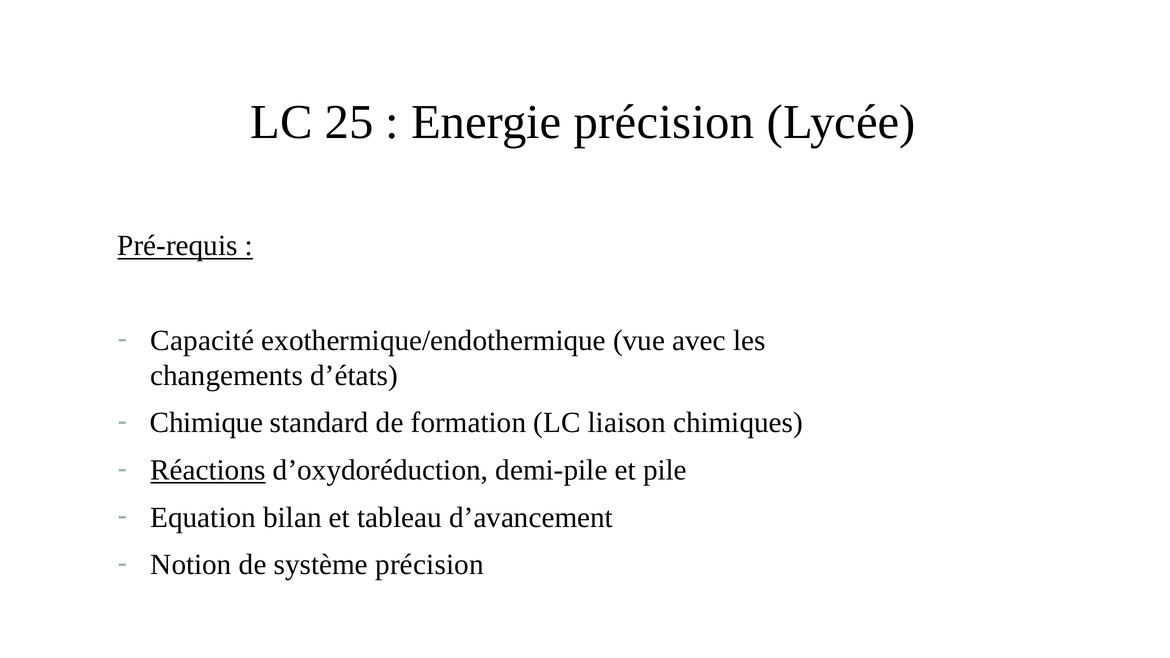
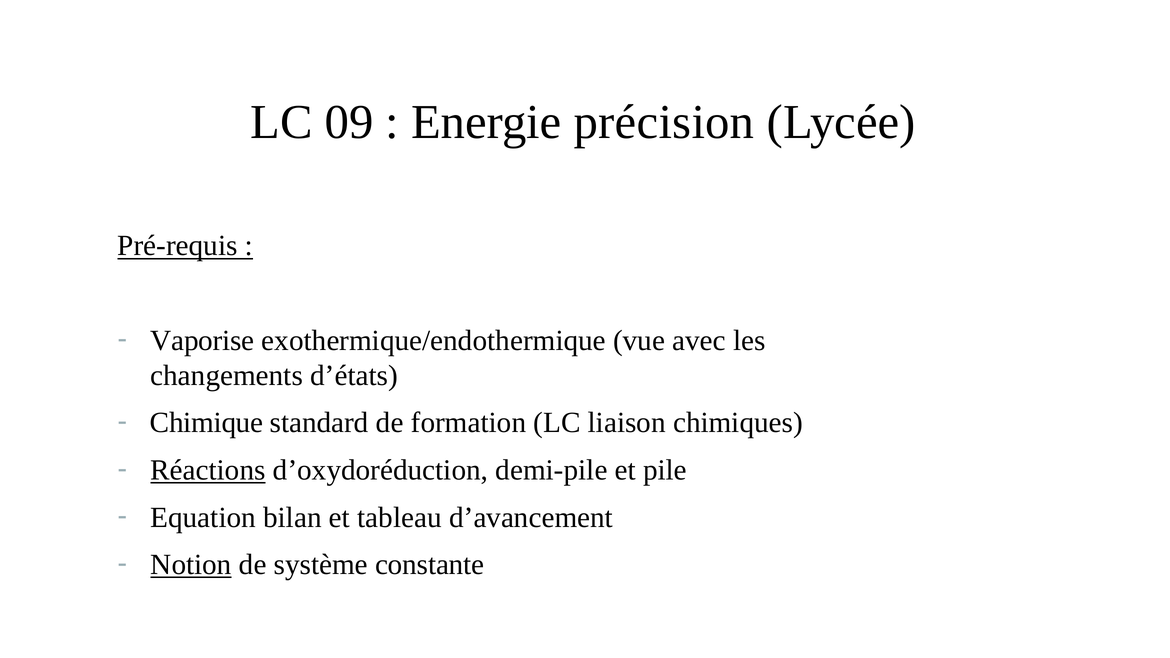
25: 25 -> 09 (349, 122)
Capacité: Capacité -> Vaporise (202, 340)
Notion underline: none -> present (191, 565)
système précision: précision -> constante (430, 565)
